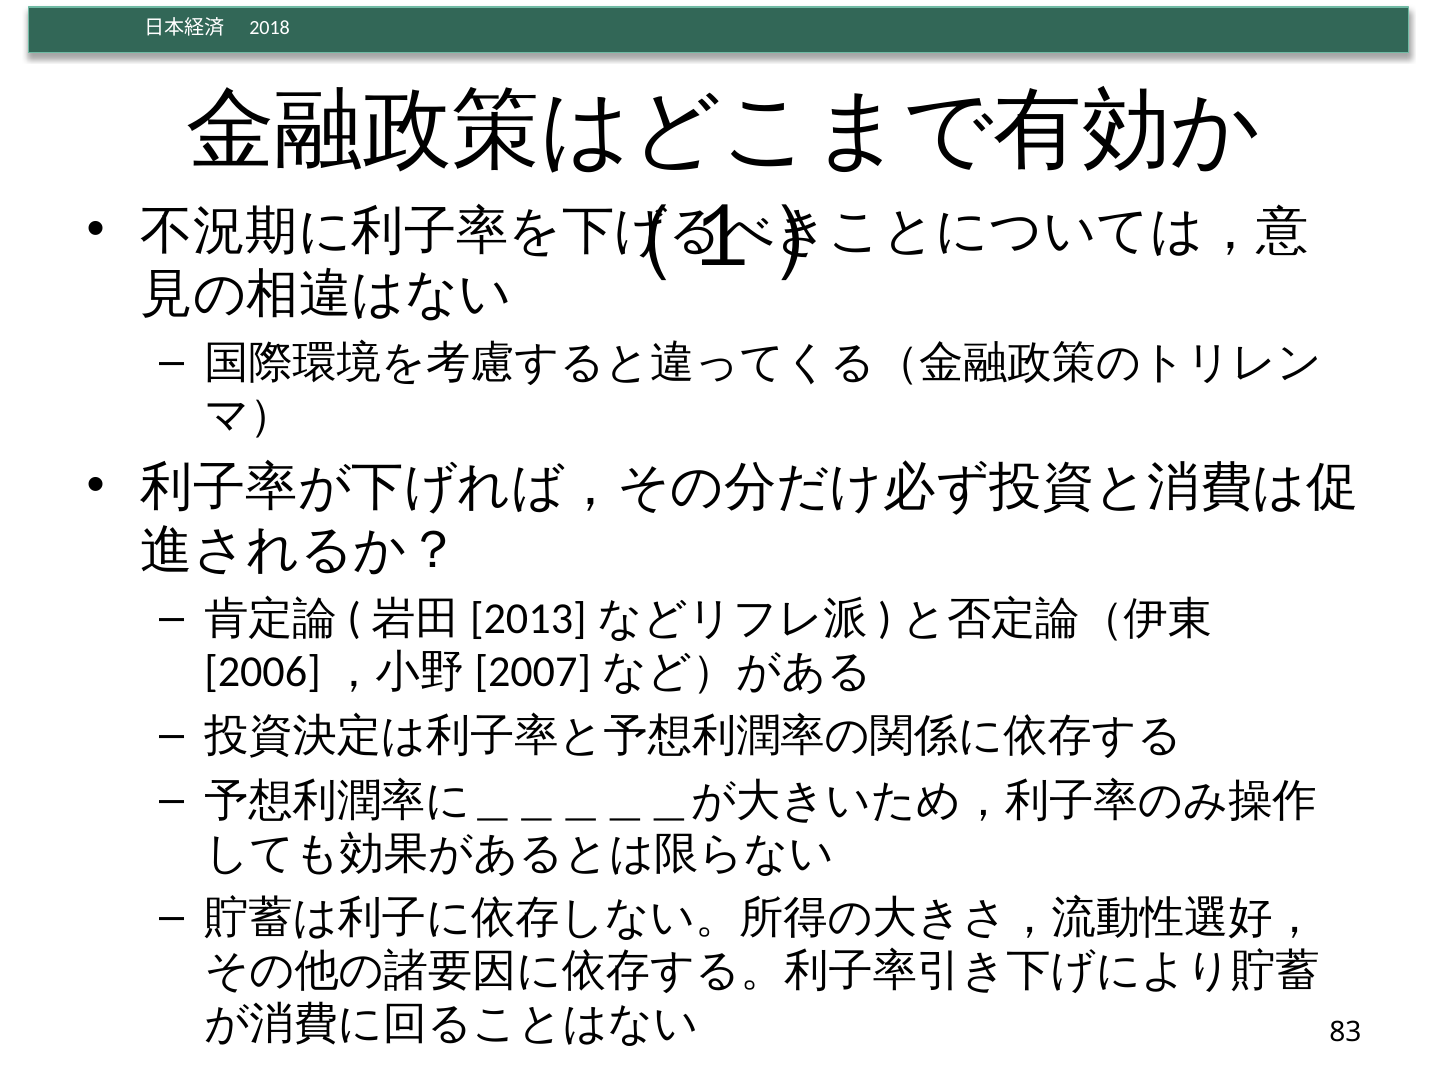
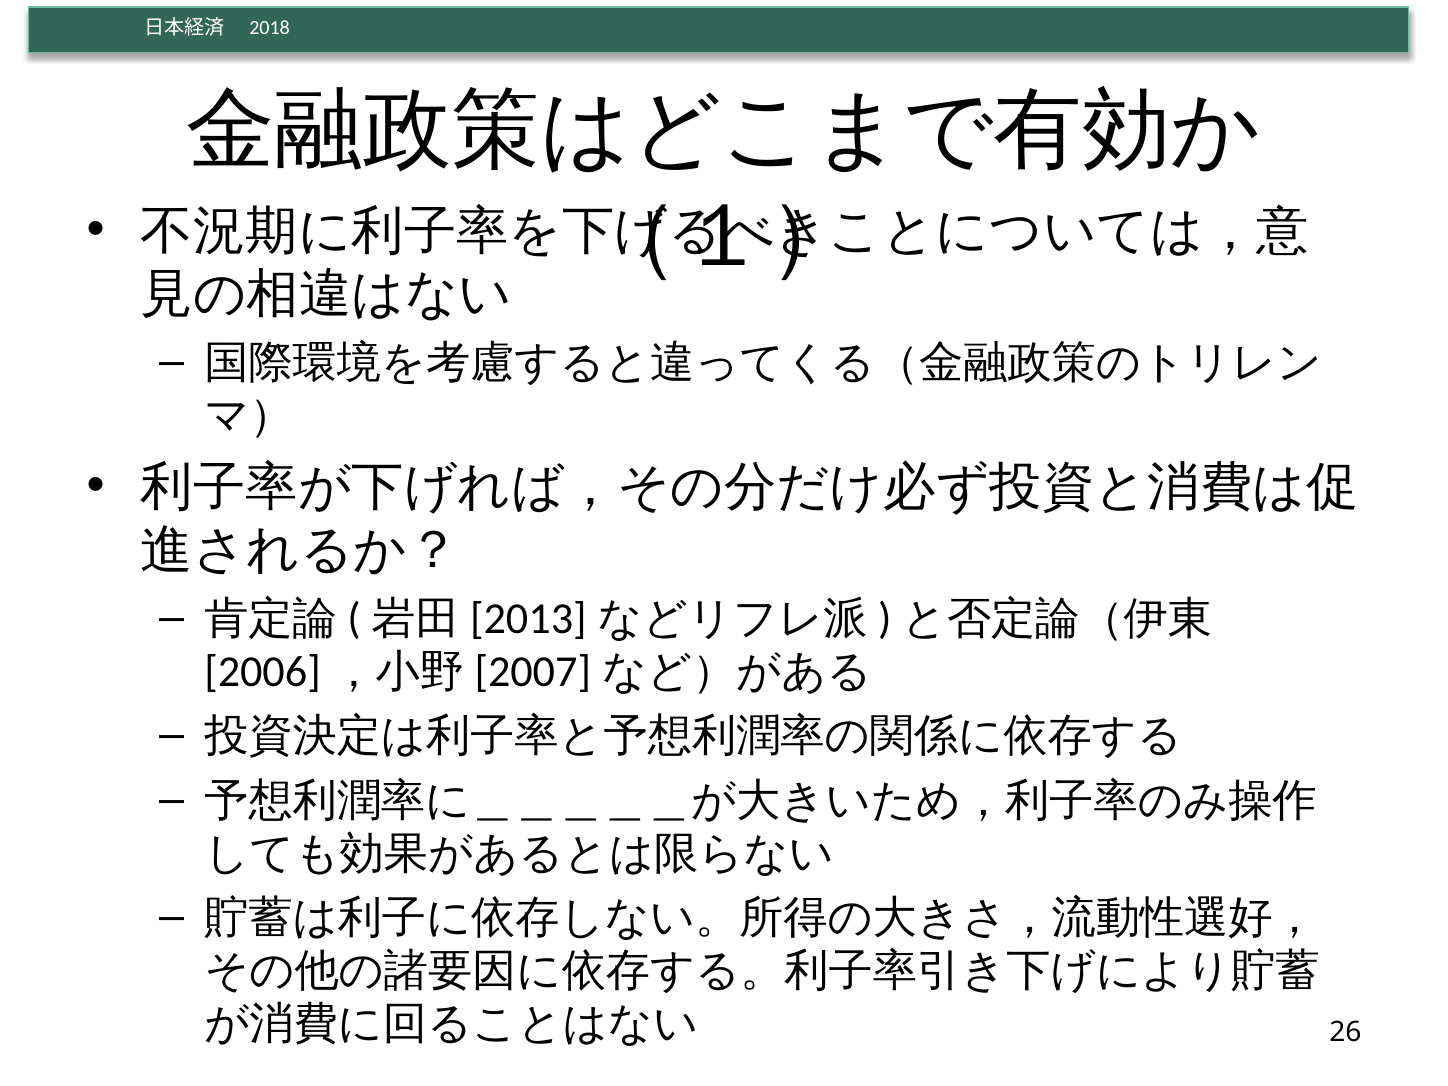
83: 83 -> 26 (1346, 1033)
